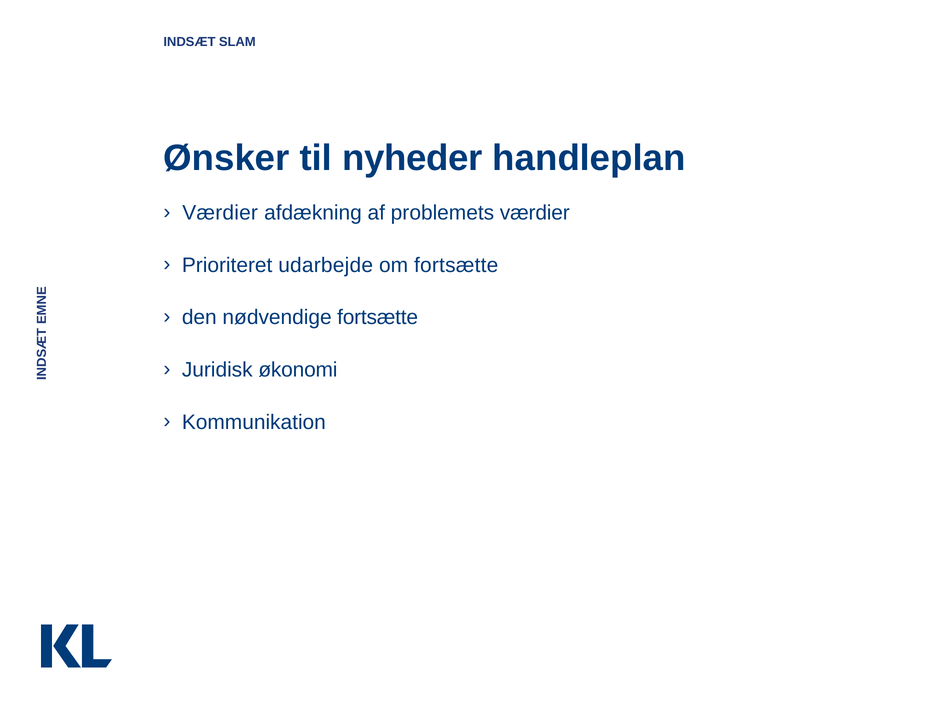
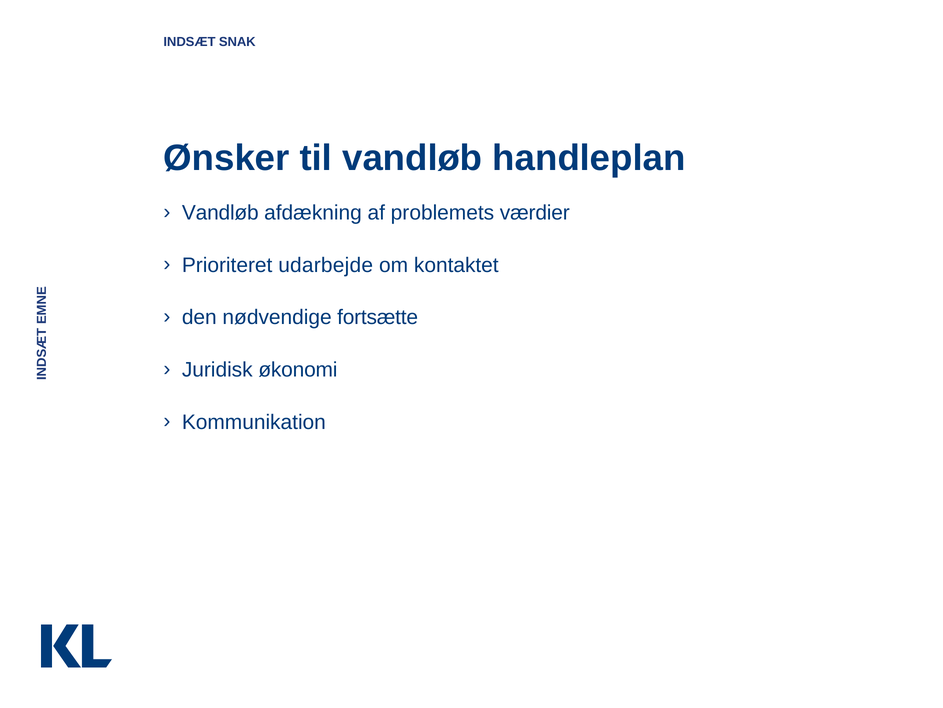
SLAM: SLAM -> SNAK (237, 42)
til nyheder: nyheder -> vandløb (412, 158)
Værdier: Værdier -> Vandløb (220, 213)
om fortsætte: fortsætte -> kontaktet (456, 265)
